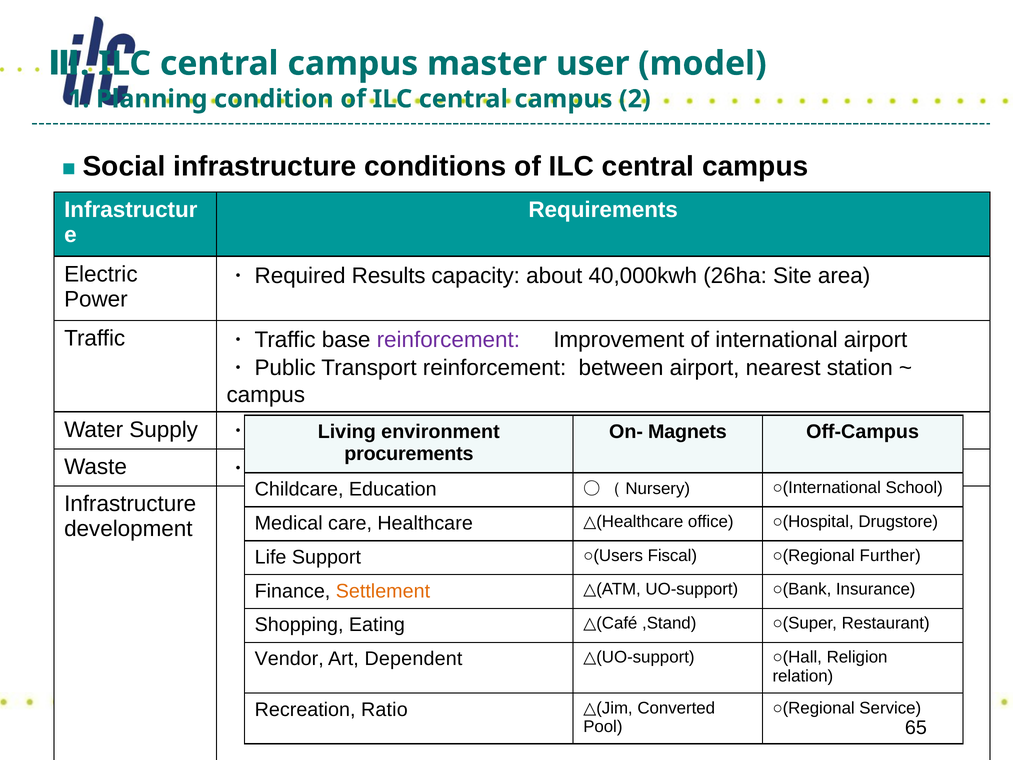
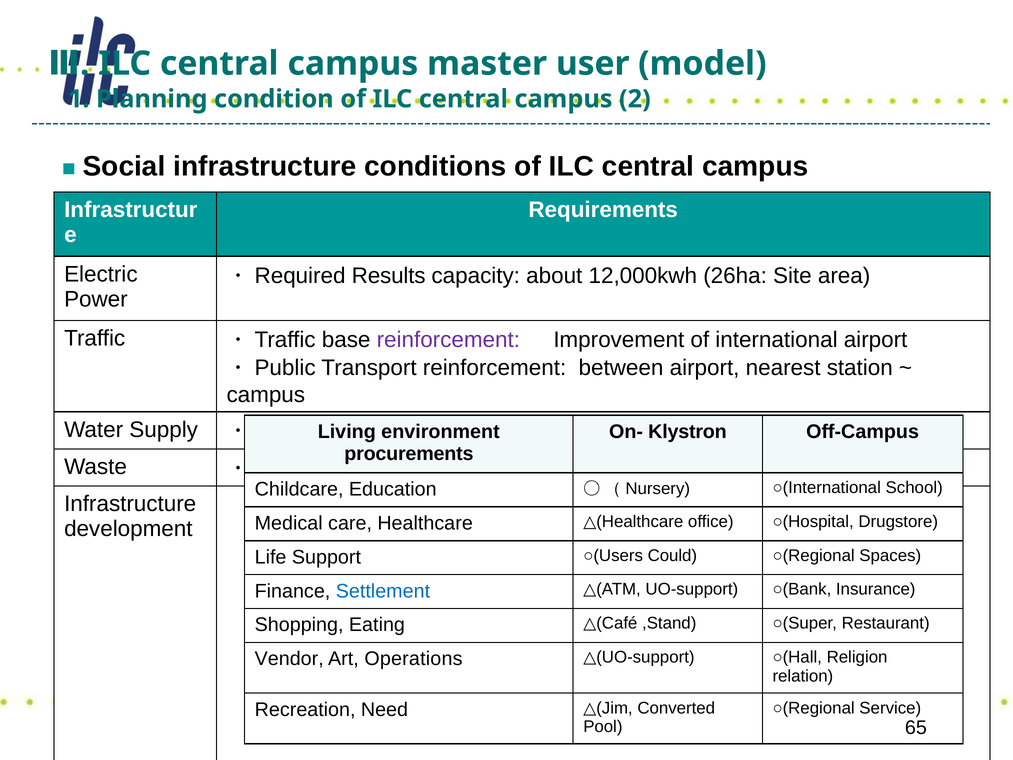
40,000kwh: 40,000kwh -> 12,000kwh (643, 275)
Magnets: Magnets -> Klystron (687, 432)
Fiscal: Fiscal -> Could (672, 555)
Further: Further -> Spaces (890, 555)
Settlement colour: orange -> blue (383, 591)
Dependent: Dependent -> Operations (413, 659)
Ratio: Ratio -> Need (384, 709)
